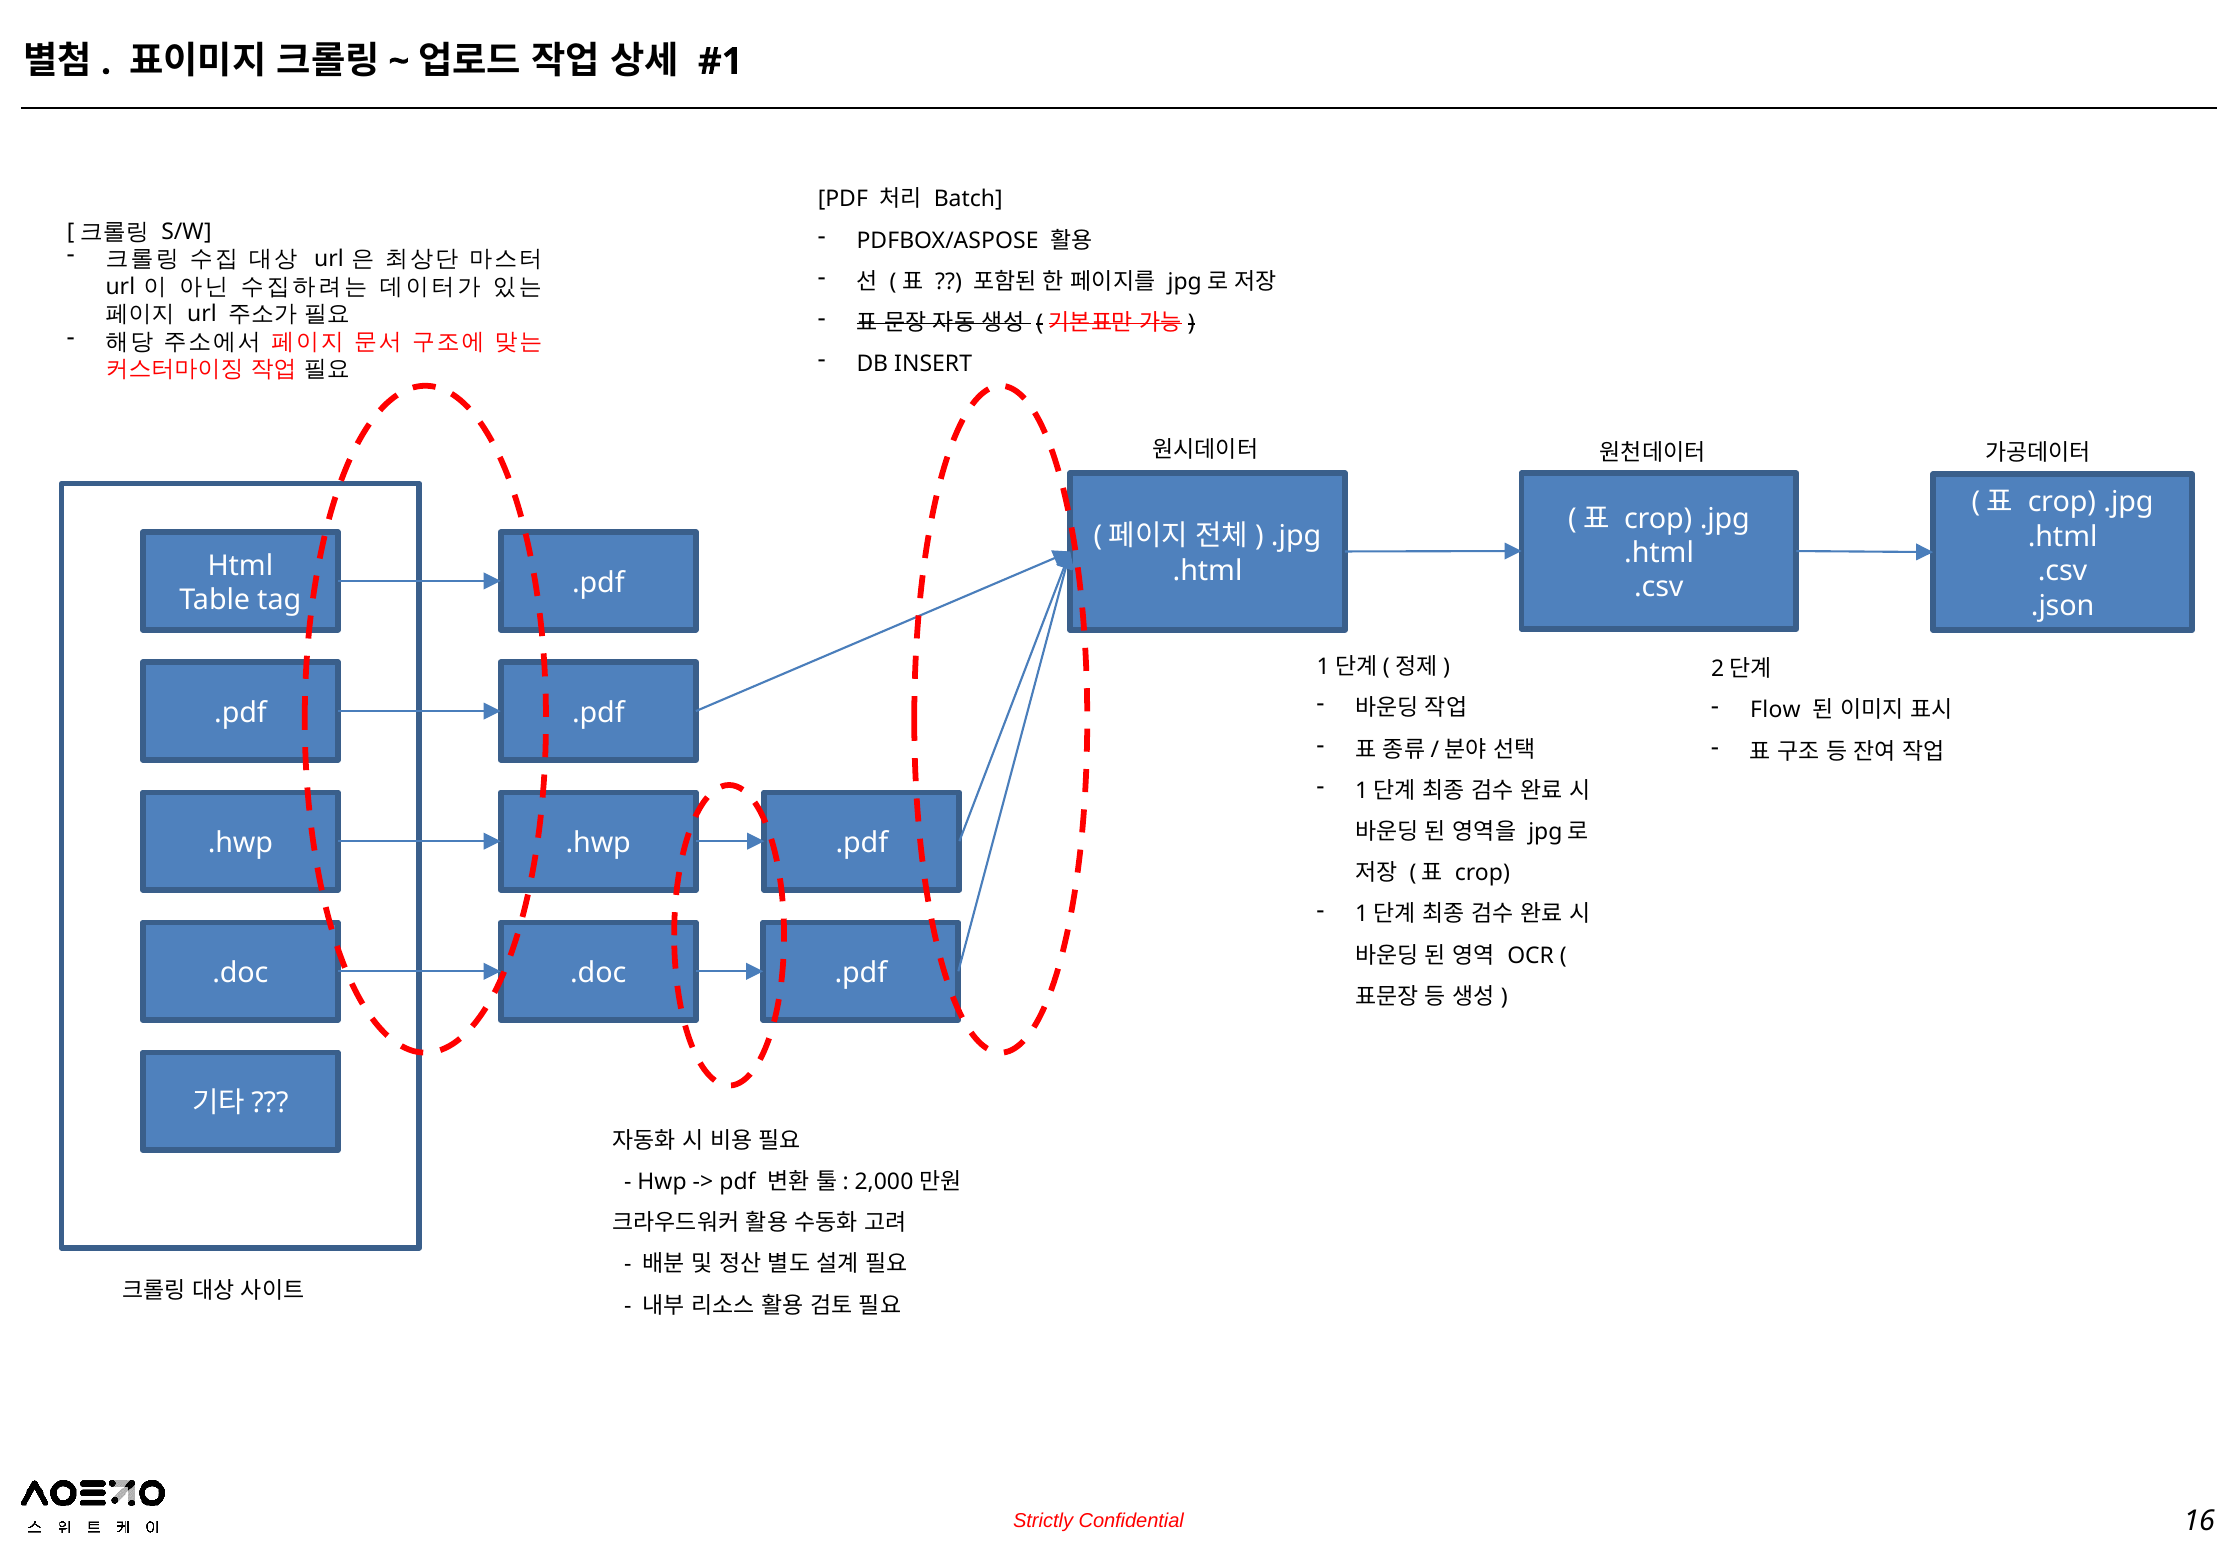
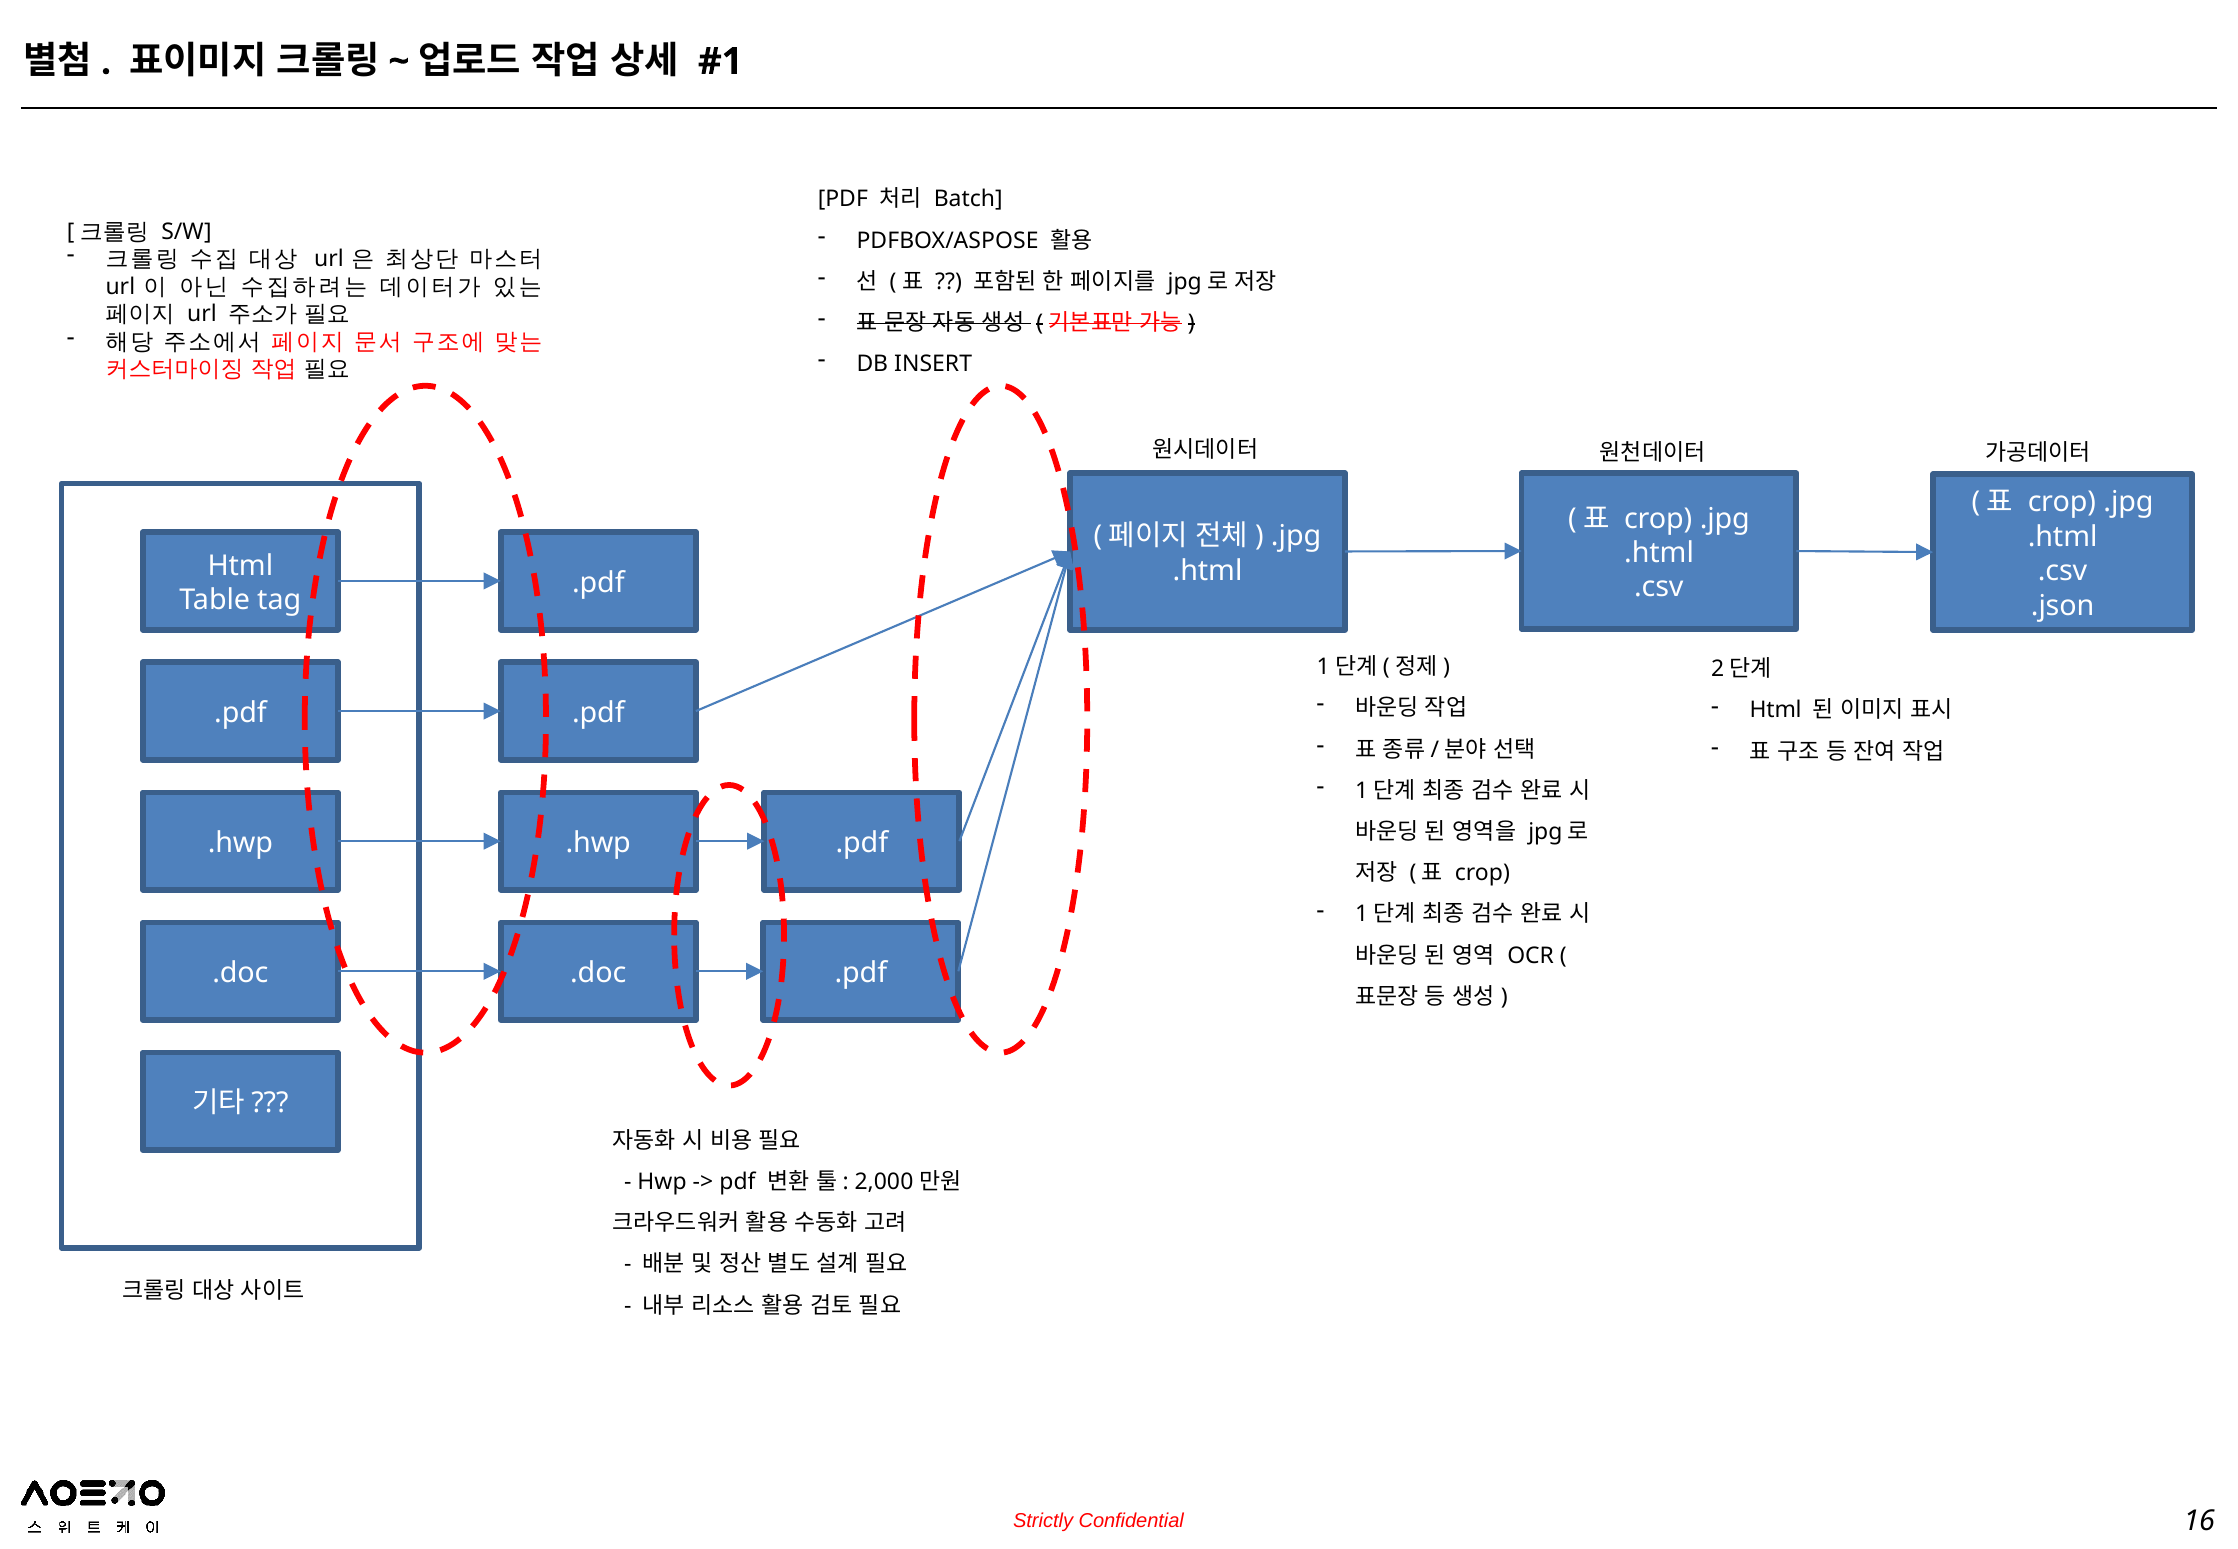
Flow: Flow -> Html (1776, 711)
